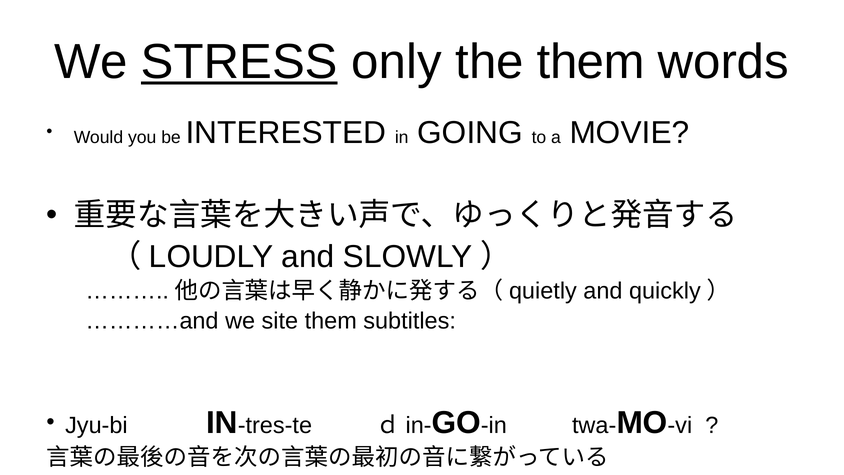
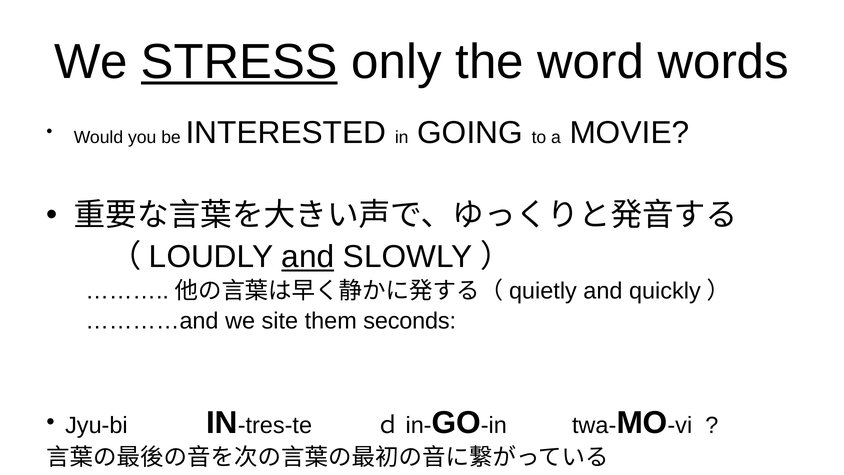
the them: them -> word (591, 62)
and underline: none -> present (308, 257)
subtitles: subtitles -> seconds (410, 321)
